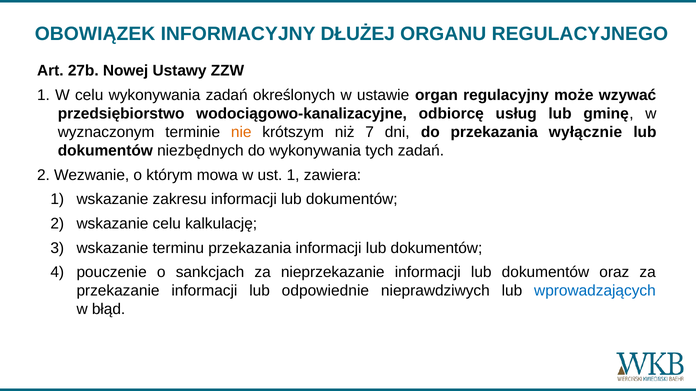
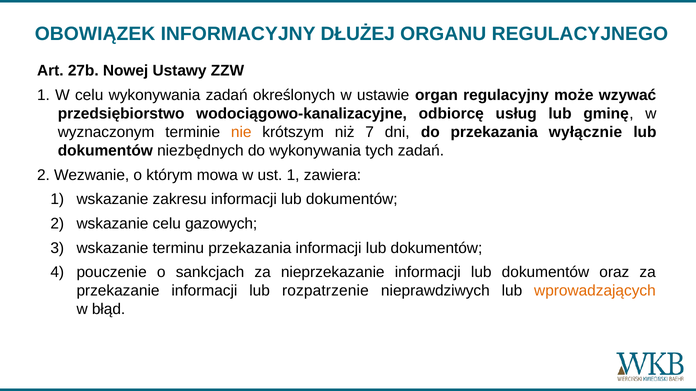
kalkulację: kalkulację -> gazowych (221, 224)
odpowiednie: odpowiednie -> rozpatrzenie (325, 291)
wprowadzających colour: blue -> orange (595, 291)
